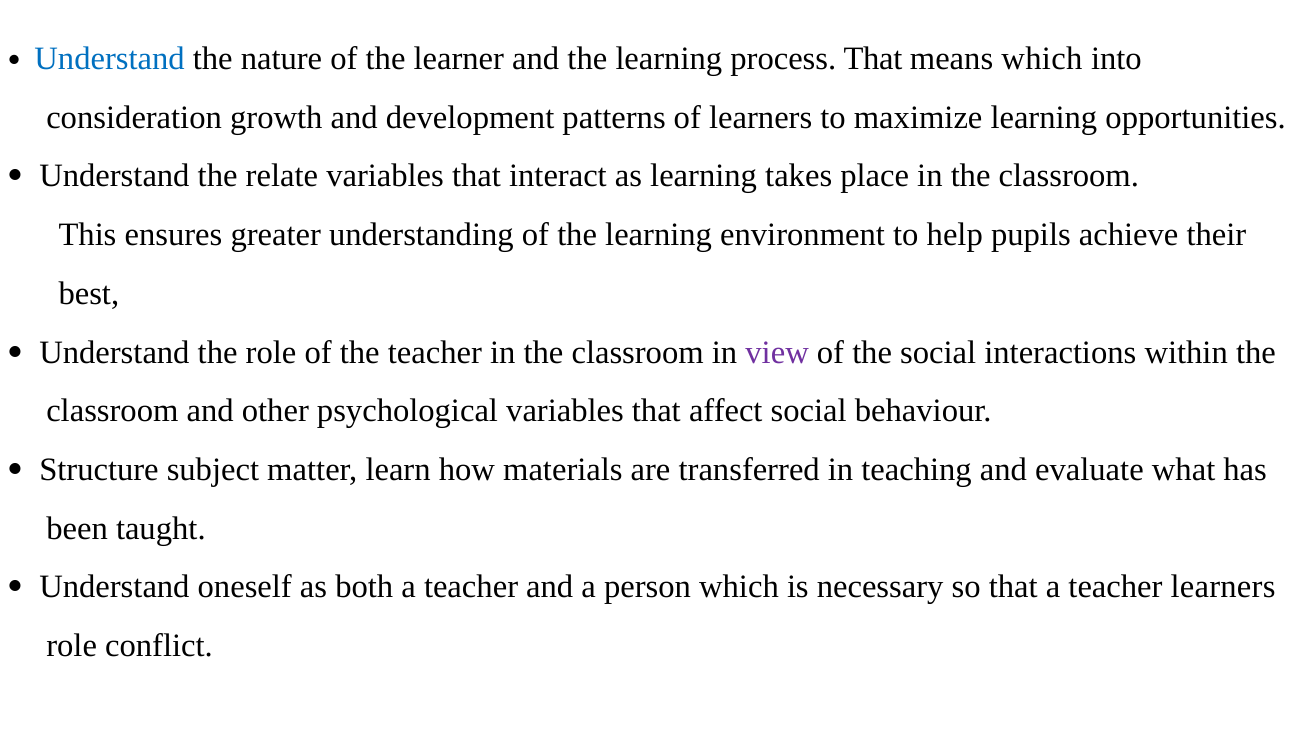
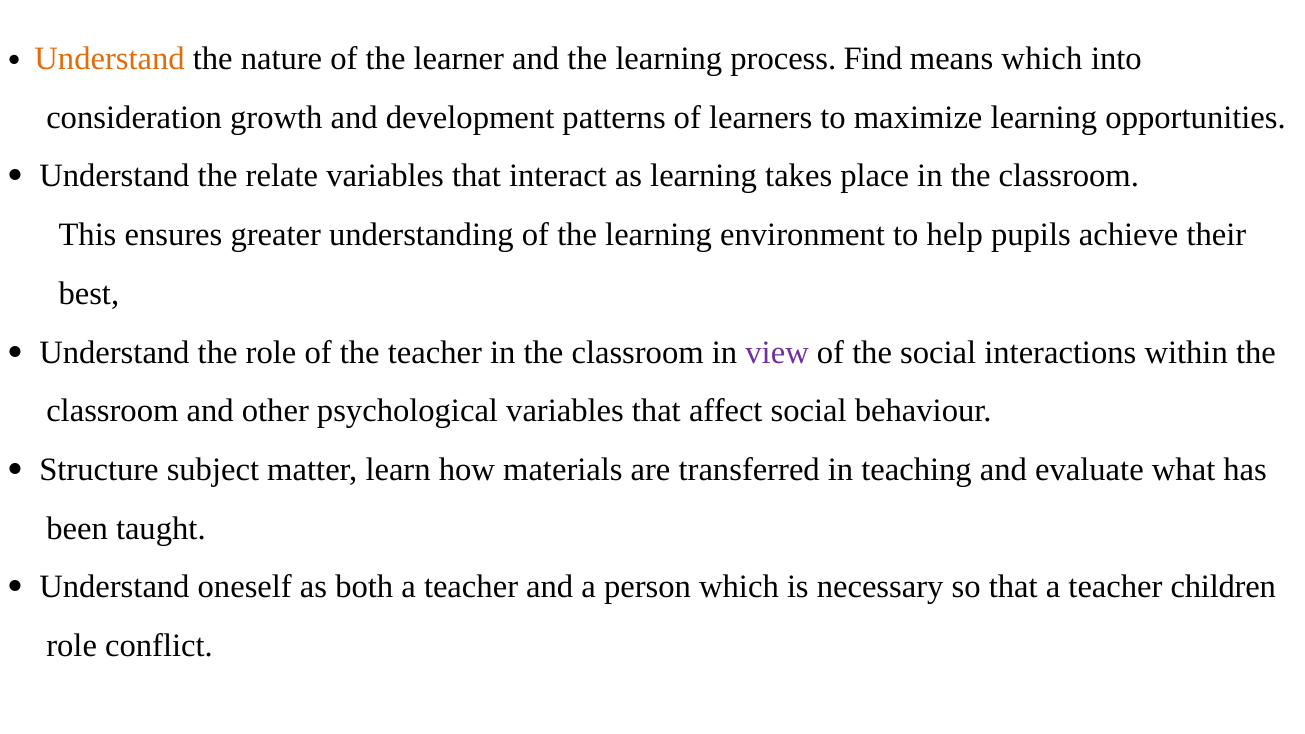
Understand colour: blue -> orange (110, 59)
process That: That -> Find (873, 59)
teacher learners: learners -> children (1223, 587)
